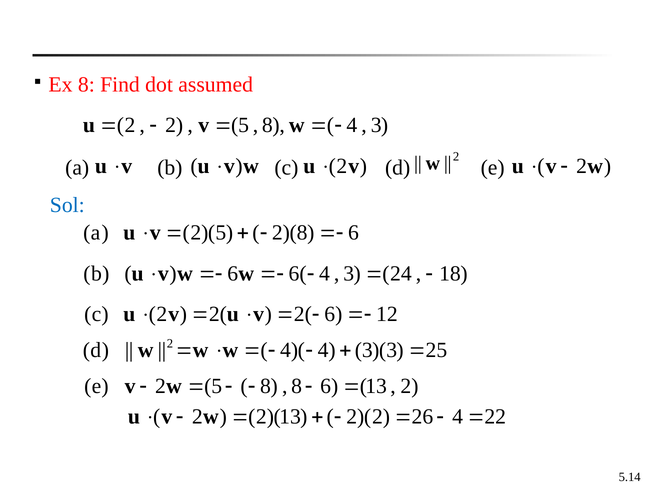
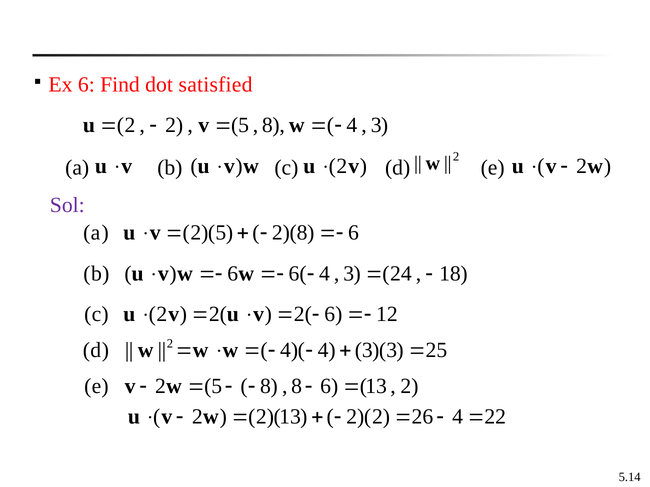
Ex 8: 8 -> 6 (86, 85)
assumed: assumed -> satisfied (216, 85)
Sol colour: blue -> purple (67, 205)
